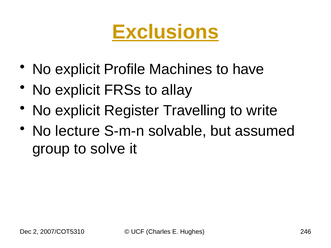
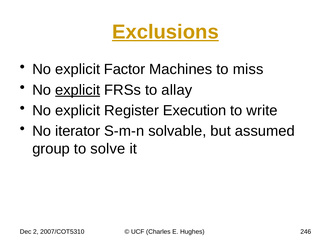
Profile: Profile -> Factor (125, 69)
have: have -> miss (248, 69)
explicit underline: none -> present (78, 90)
Travelling: Travelling -> Execution (195, 111)
lecture: lecture -> iterator (78, 131)
